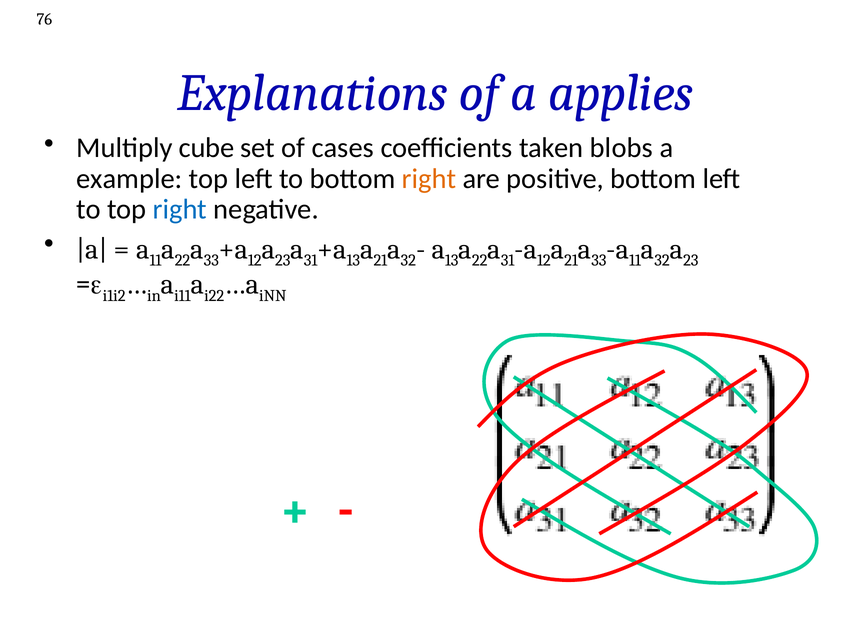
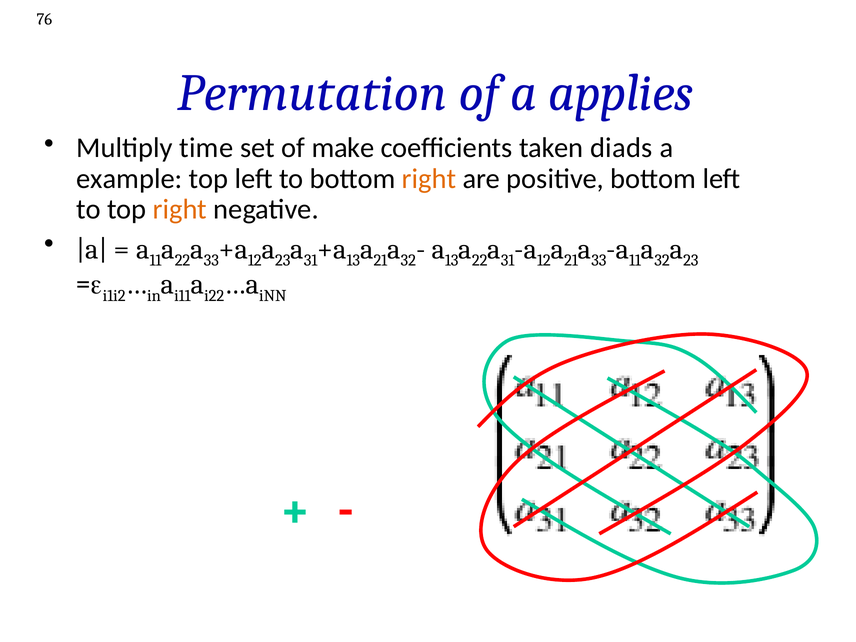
Explanations: Explanations -> Permutation (312, 93)
cube: cube -> time (206, 148)
cases: cases -> make (343, 148)
blobs: blobs -> diads (621, 148)
right colour: blue -> orange (180, 210)
